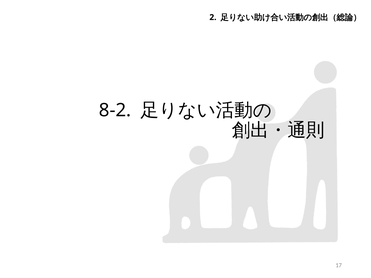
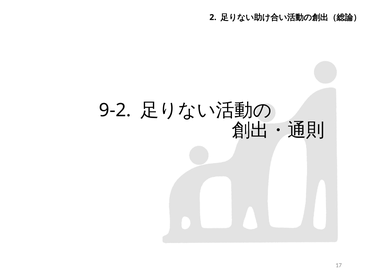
8-2: 8-2 -> 9-2 (115, 110)
